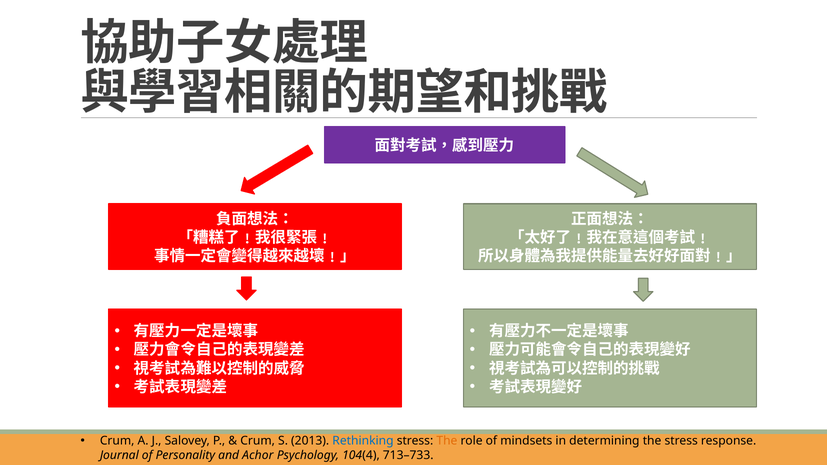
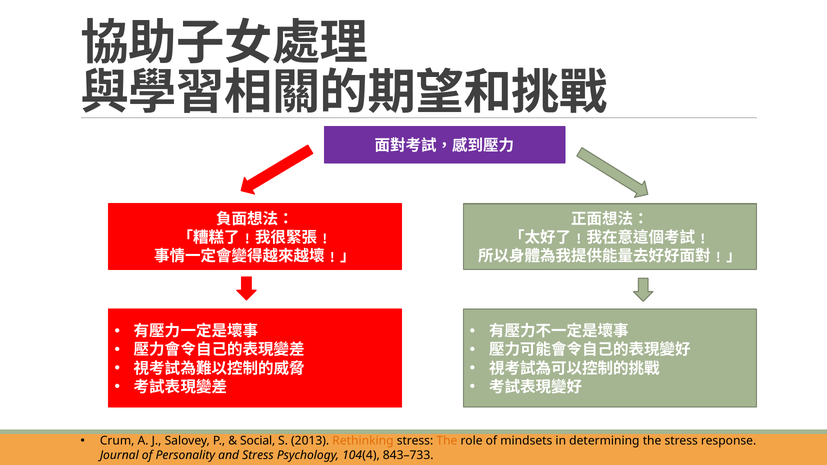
Crum: Crum -> Social (258, 441)
Rethinking colour: blue -> orange (363, 441)
and Achor: Achor -> Stress (258, 456)
713–733: 713–733 -> 843–733 (408, 456)
